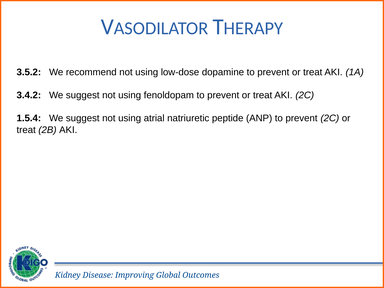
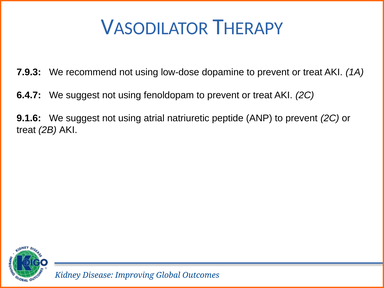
3.5.2: 3.5.2 -> 7.9.3 (29, 72)
3.4.2: 3.4.2 -> 6.4.7 (29, 95)
1.5.4: 1.5.4 -> 9.1.6 (29, 118)
